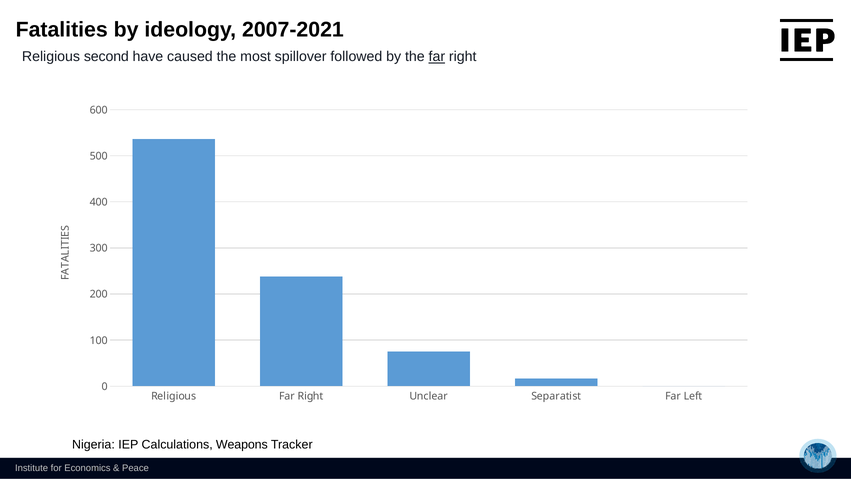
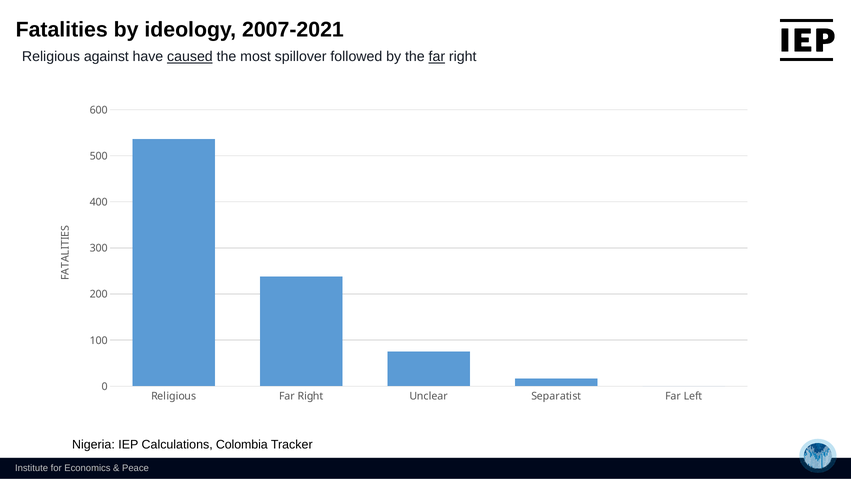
second: second -> against (106, 57)
caused underline: none -> present (190, 57)
Weapons: Weapons -> Colombia (242, 444)
